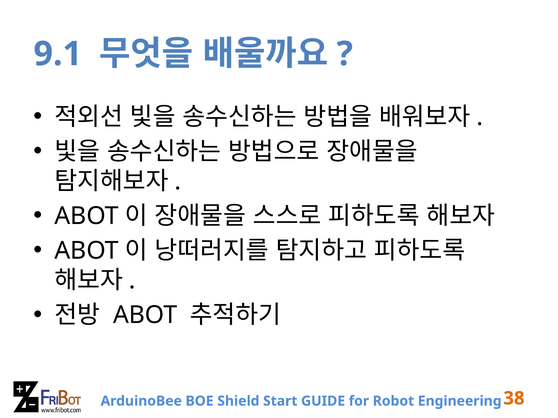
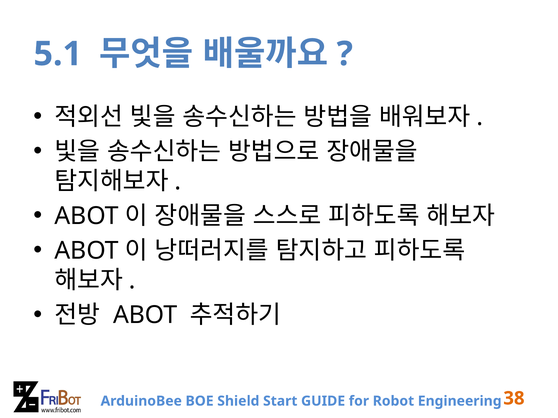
9.1: 9.1 -> 5.1 (58, 54)
